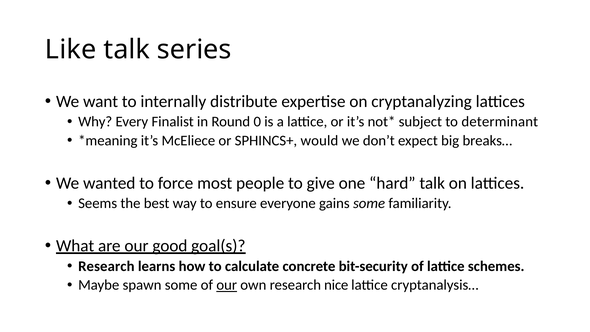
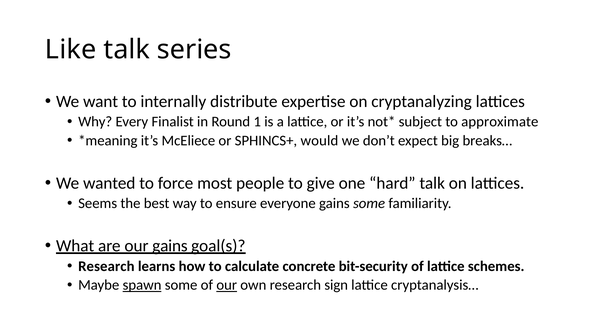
0: 0 -> 1 (257, 122)
determinant: determinant -> approximate (500, 122)
our good: good -> gains (170, 246)
spawn underline: none -> present (142, 285)
nice: nice -> sign (336, 285)
